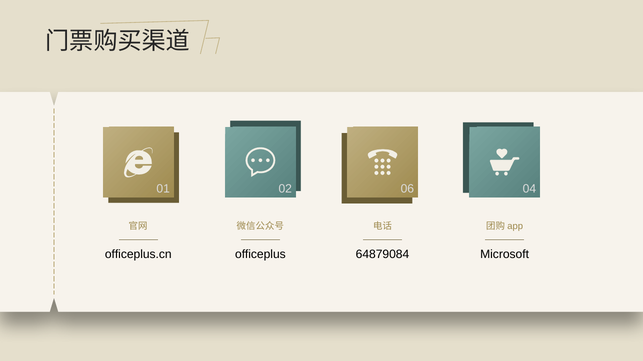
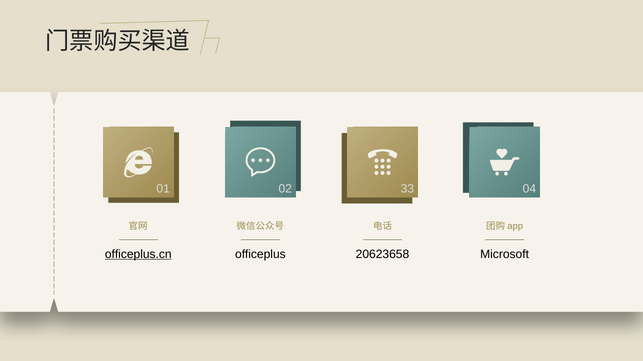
06: 06 -> 33 (407, 189)
officeplus.cn underline: none -> present (138, 255)
64879084: 64879084 -> 20623658 (382, 255)
